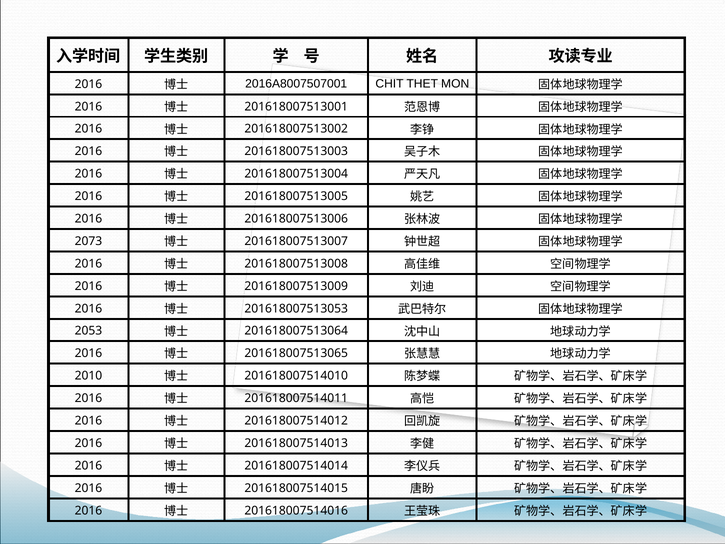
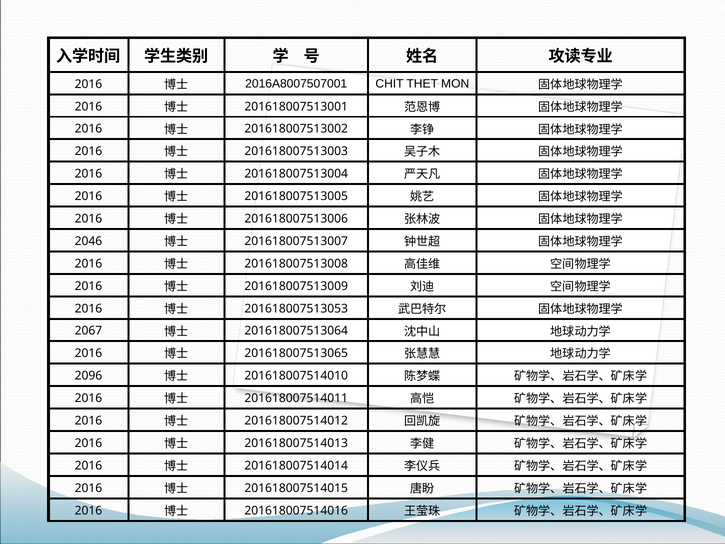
2073: 2073 -> 2046 (88, 241)
2053: 2053 -> 2067 (88, 331)
2010: 2010 -> 2096 (88, 376)
